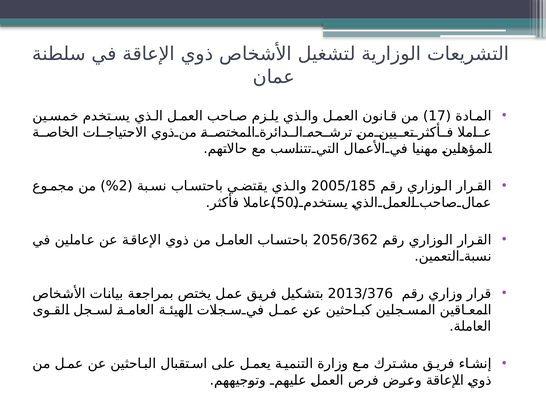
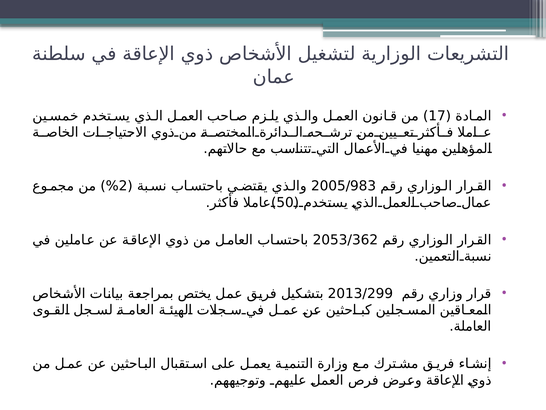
2005/185: 2005/185 -> 2005/983 (344, 186)
2056/362: 2056/362 -> 2053/362 (345, 240)
2013/376: 2013/376 -> 2013/299 (361, 293)
